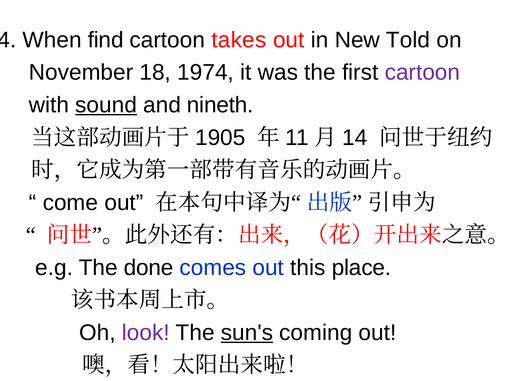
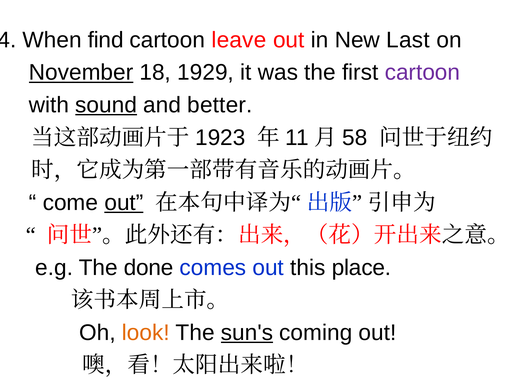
takes: takes -> leave (239, 40)
Told: Told -> Last (408, 40)
November underline: none -> present (81, 73)
1974: 1974 -> 1929 (206, 73)
nineth: nineth -> better (220, 105)
1905: 1905 -> 1923 (220, 138)
14: 14 -> 58 (355, 138)
out underline: none -> present (124, 203)
look colour: purple -> orange (146, 333)
